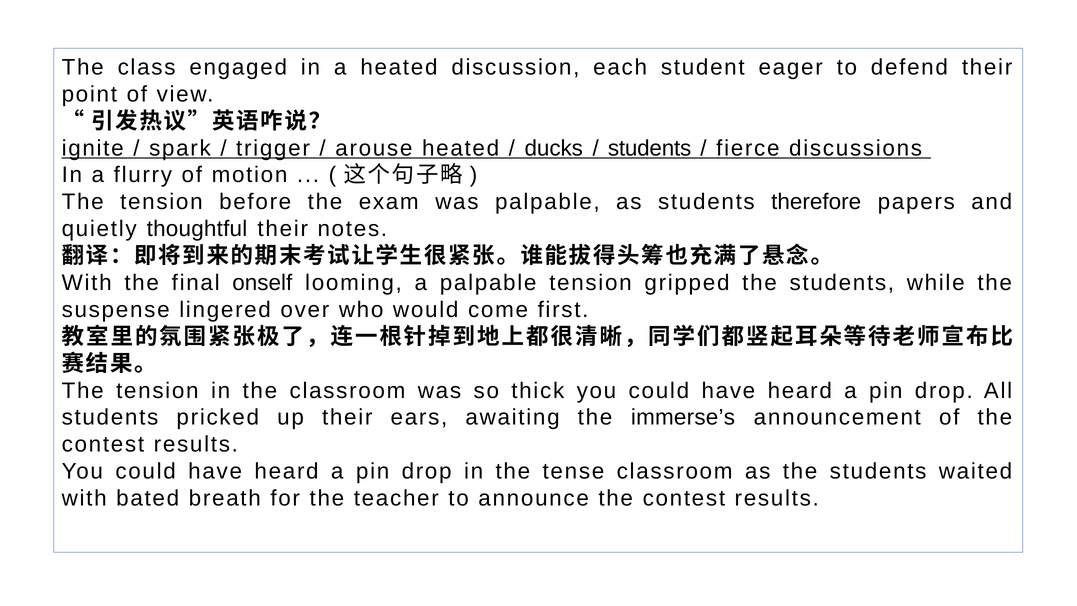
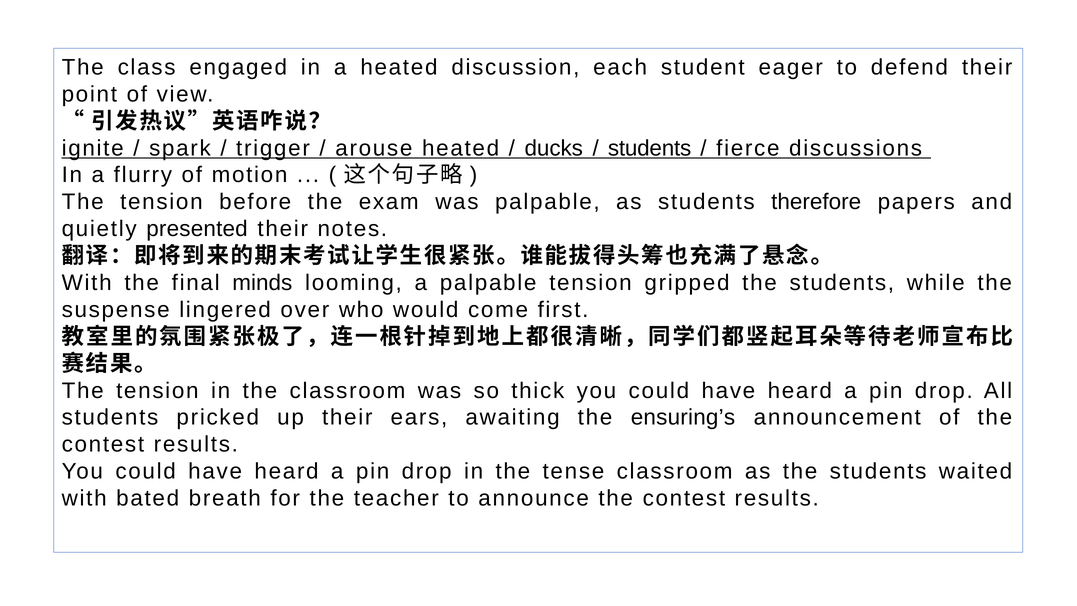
thoughtful: thoughtful -> presented (197, 229)
onself: onself -> minds (262, 283)
immerse’s: immerse’s -> ensuring’s (683, 417)
